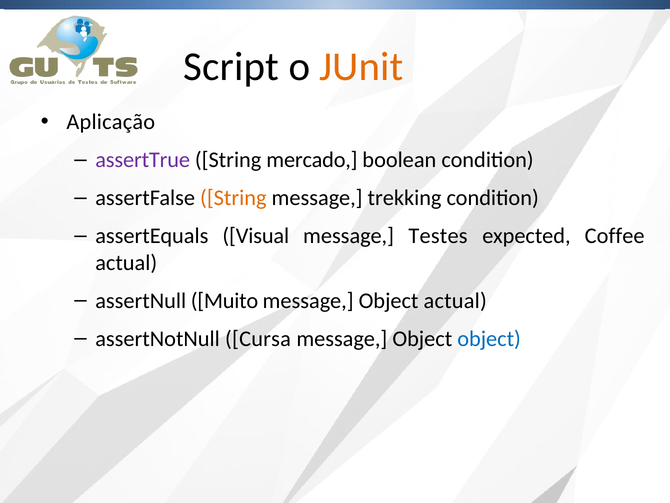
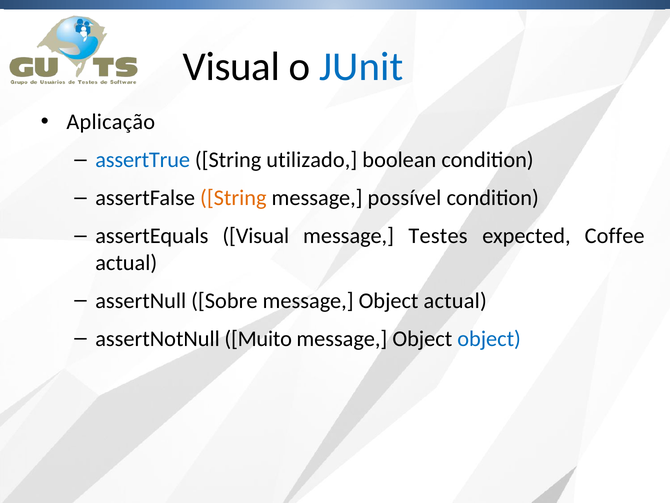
Script: Script -> Visual (232, 67)
JUnit colour: orange -> blue (361, 67)
assertTrue colour: purple -> blue (143, 160)
mercado: mercado -> utilizado (312, 160)
trekking: trekking -> possível (404, 198)
Muito: Muito -> Sobre (224, 300)
Cursa: Cursa -> Muito (258, 338)
